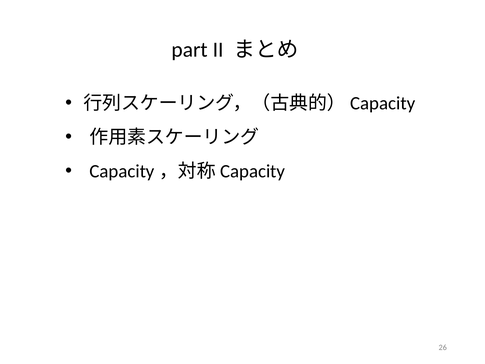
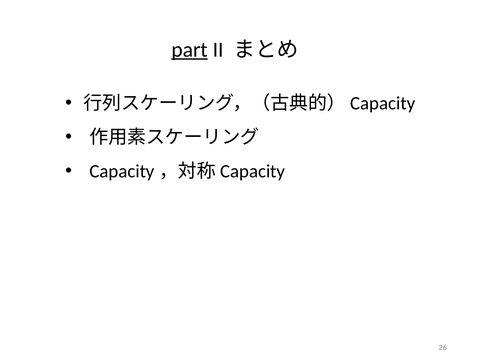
part underline: none -> present (190, 50)
